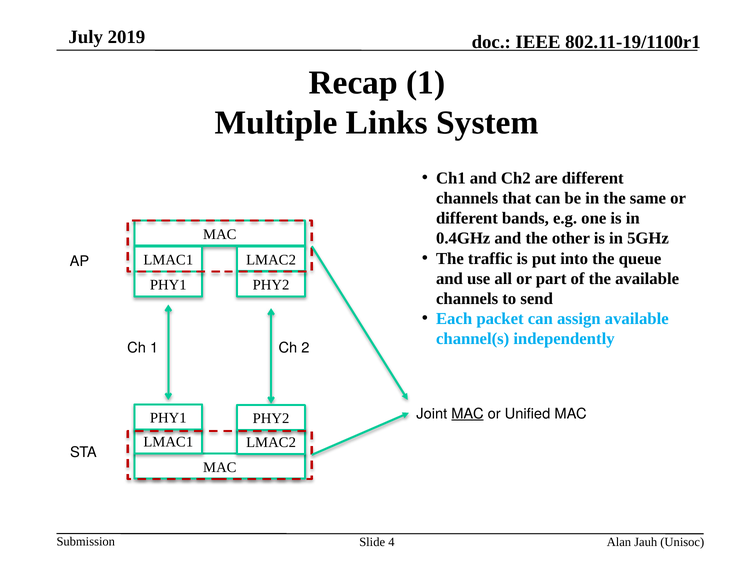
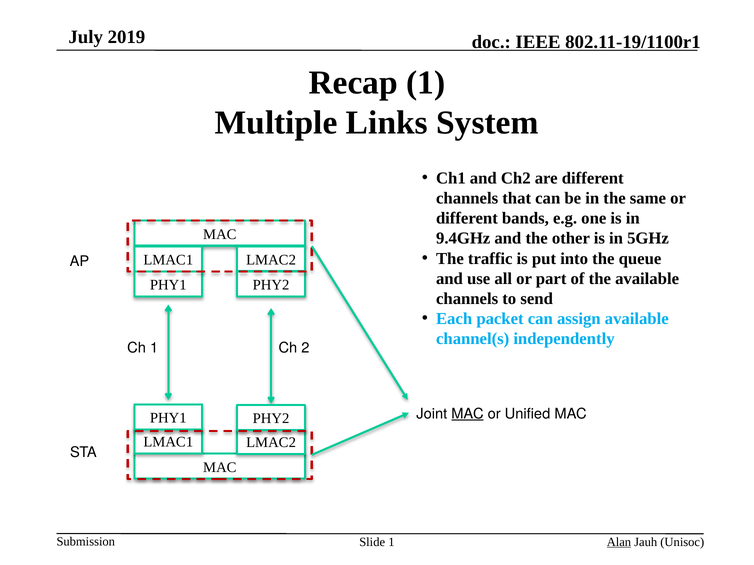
0.4GHz: 0.4GHz -> 9.4GHz (463, 239)
Slide 4: 4 -> 1 (391, 542)
Alan underline: none -> present (619, 542)
